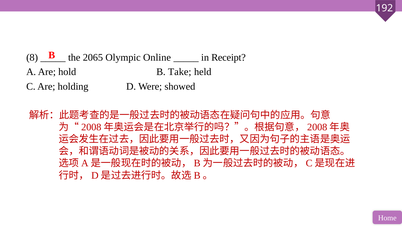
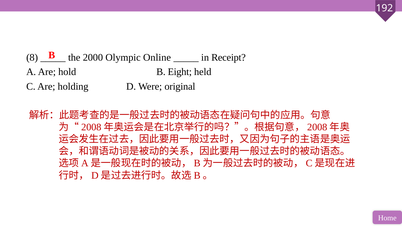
2065: 2065 -> 2000 (93, 58)
Take: Take -> Eight (180, 72)
showed: showed -> original (180, 87)
